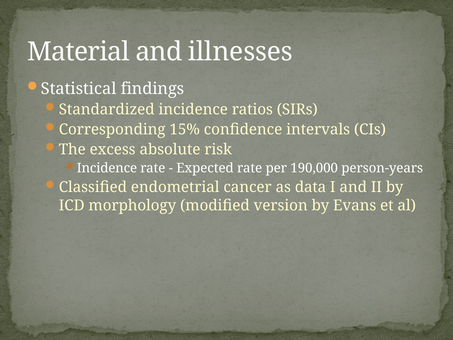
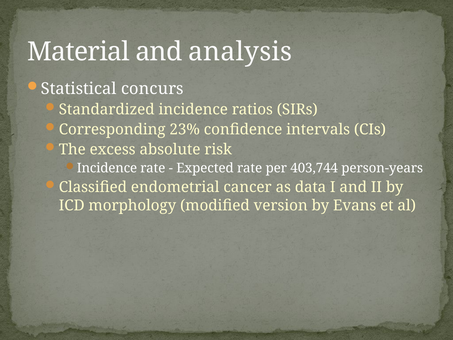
illnesses: illnesses -> analysis (240, 52)
findings: findings -> concurs (152, 89)
15%: 15% -> 23% (185, 129)
190,000: 190,000 -> 403,744 (314, 168)
